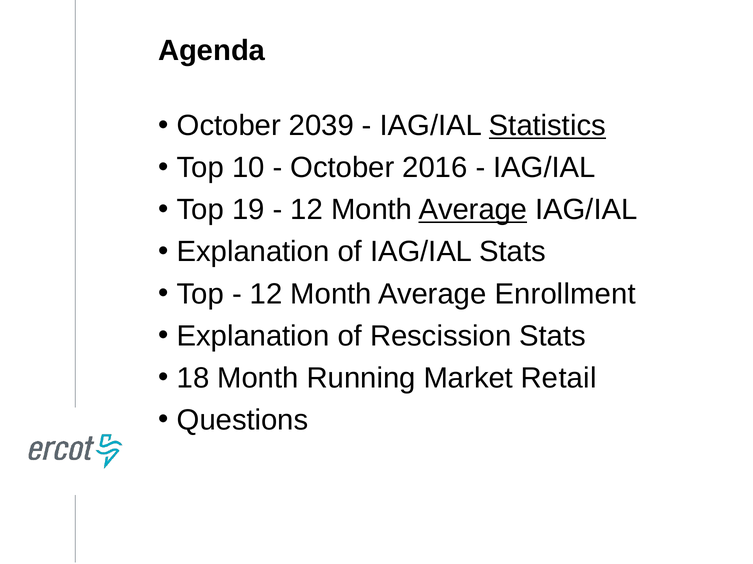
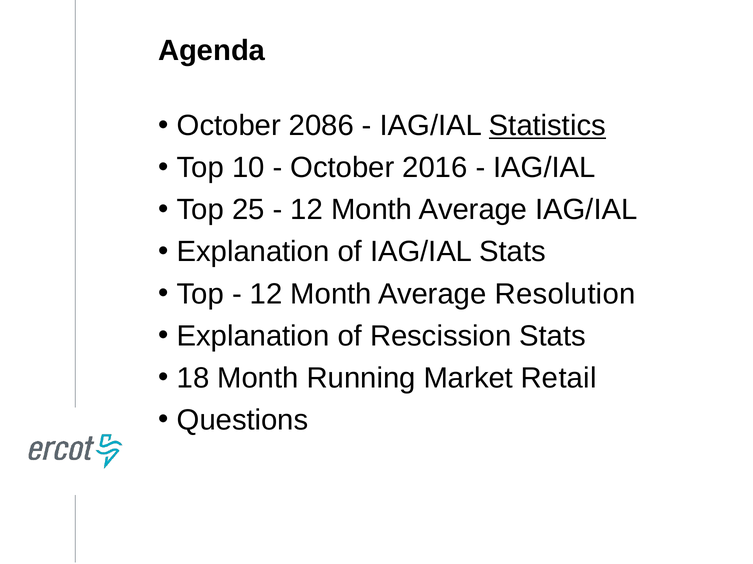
2039: 2039 -> 2086 (321, 126)
19: 19 -> 25 (248, 210)
Average underline: present -> none (473, 210)
Enrollment: Enrollment -> Resolution (565, 294)
